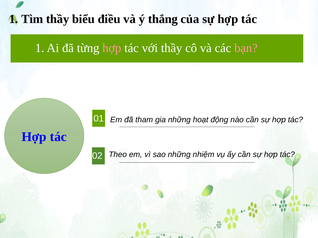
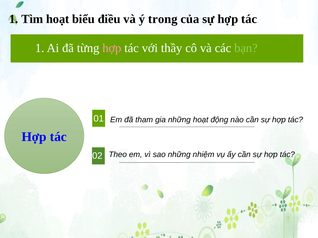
Tìm thầy: thầy -> hoạt (58, 19)
thắng: thắng -> trong (163, 19)
bạn colour: pink -> light green (246, 48)
